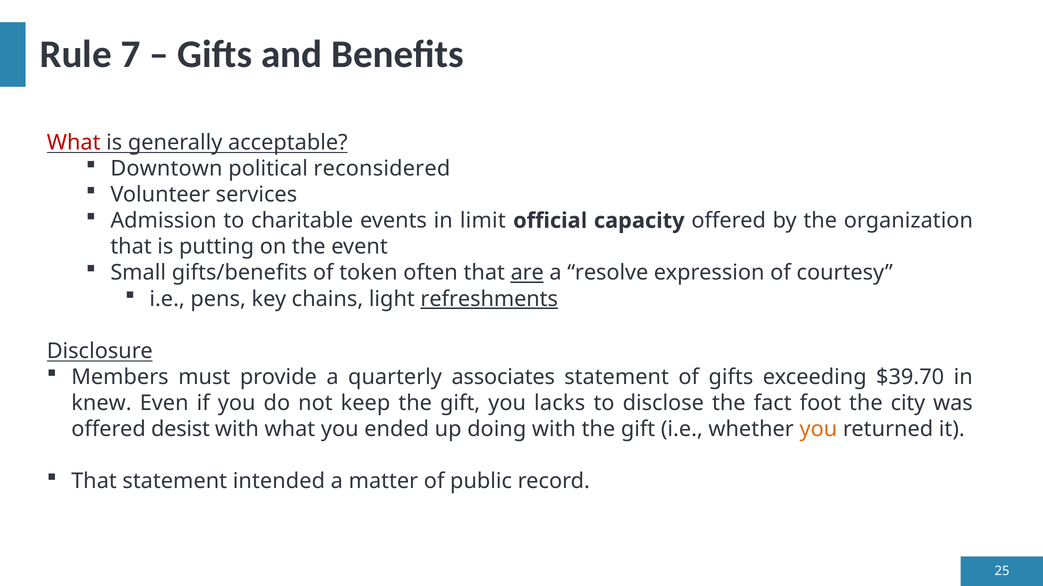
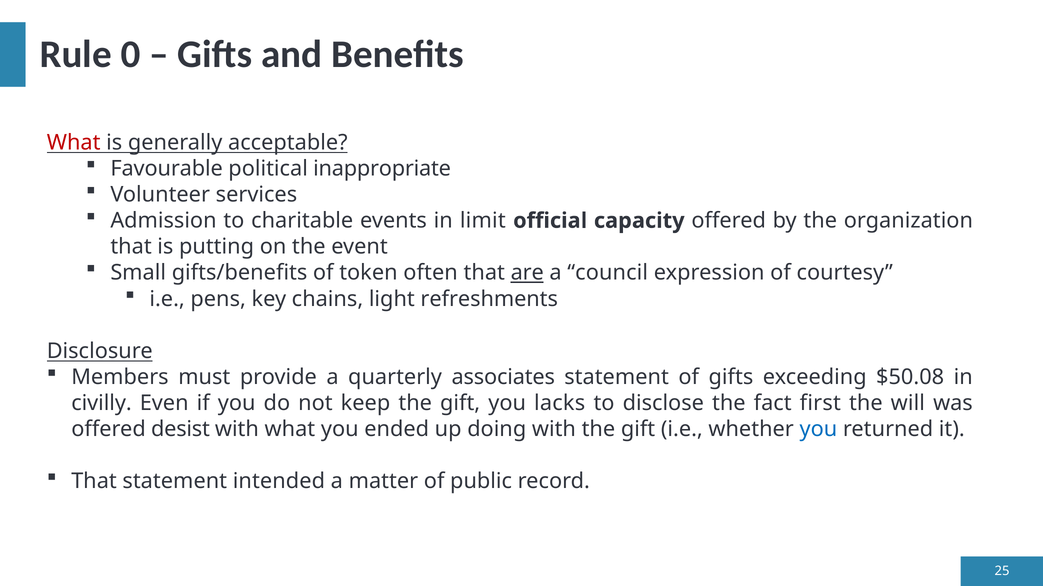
7: 7 -> 0 (130, 54)
Downtown: Downtown -> Favourable (167, 169)
reconsidered: reconsidered -> inappropriate (382, 169)
resolve: resolve -> council (608, 273)
refreshments underline: present -> none (489, 299)
$39.70: $39.70 -> $50.08 (910, 377)
knew: knew -> civilly (102, 404)
foot: foot -> first (820, 404)
city: city -> will (908, 404)
you colour: orange -> blue (818, 430)
